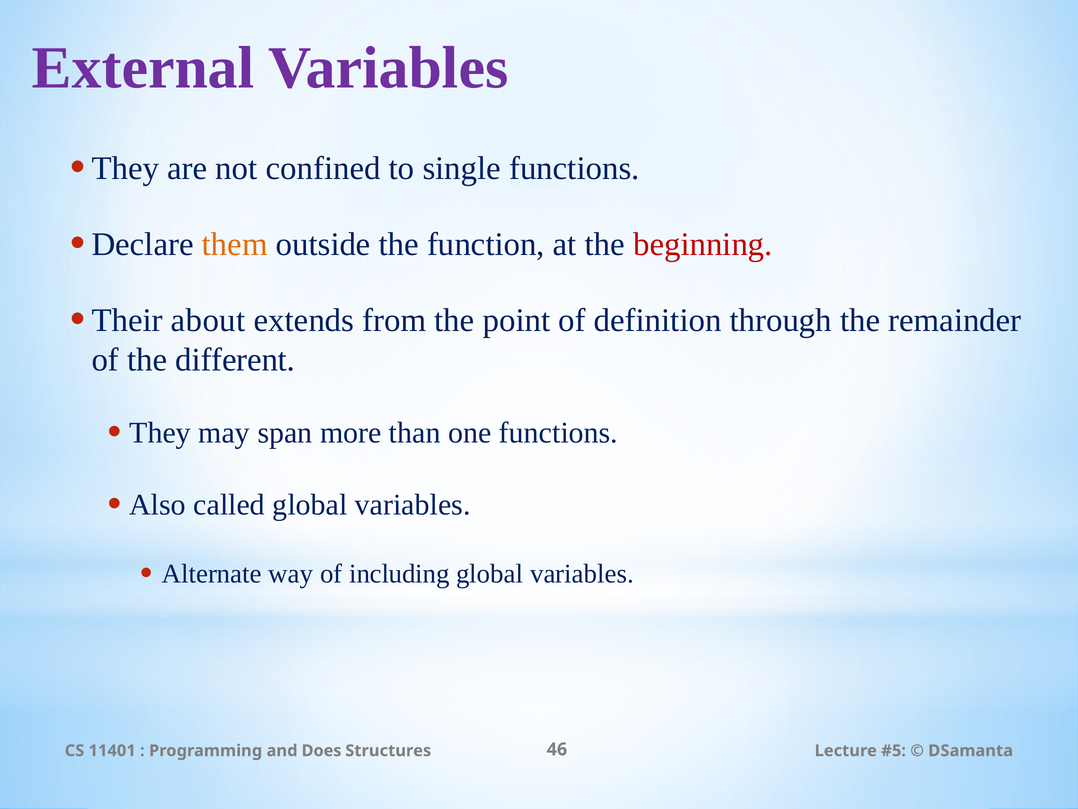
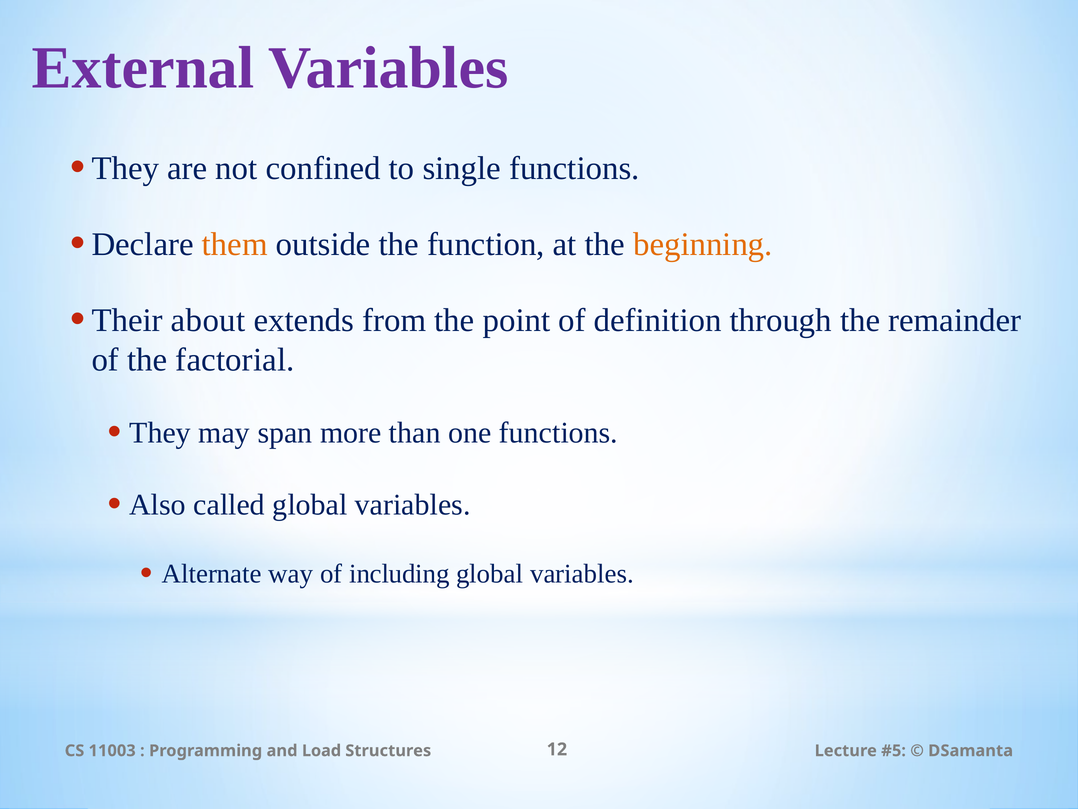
beginning colour: red -> orange (703, 244)
different: different -> factorial (235, 359)
11401: 11401 -> 11003 (112, 750)
Does: Does -> Load (322, 750)
46: 46 -> 12 (557, 749)
